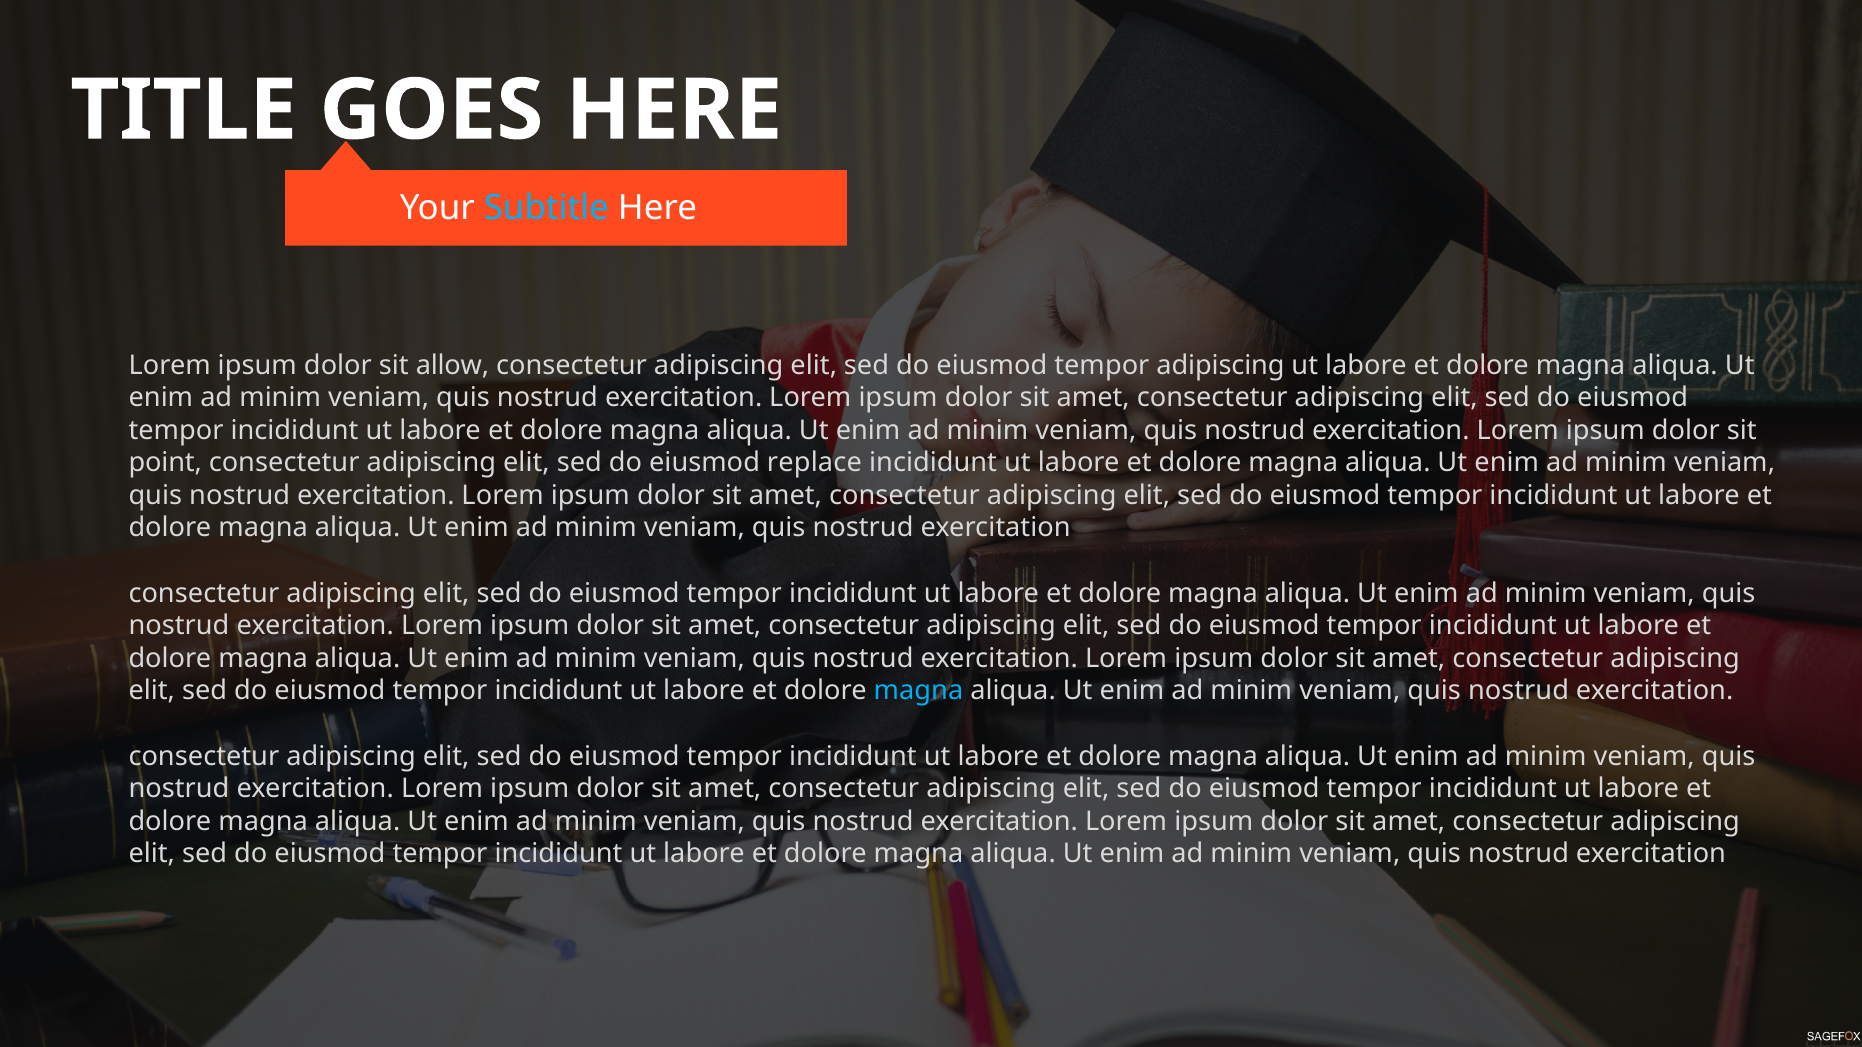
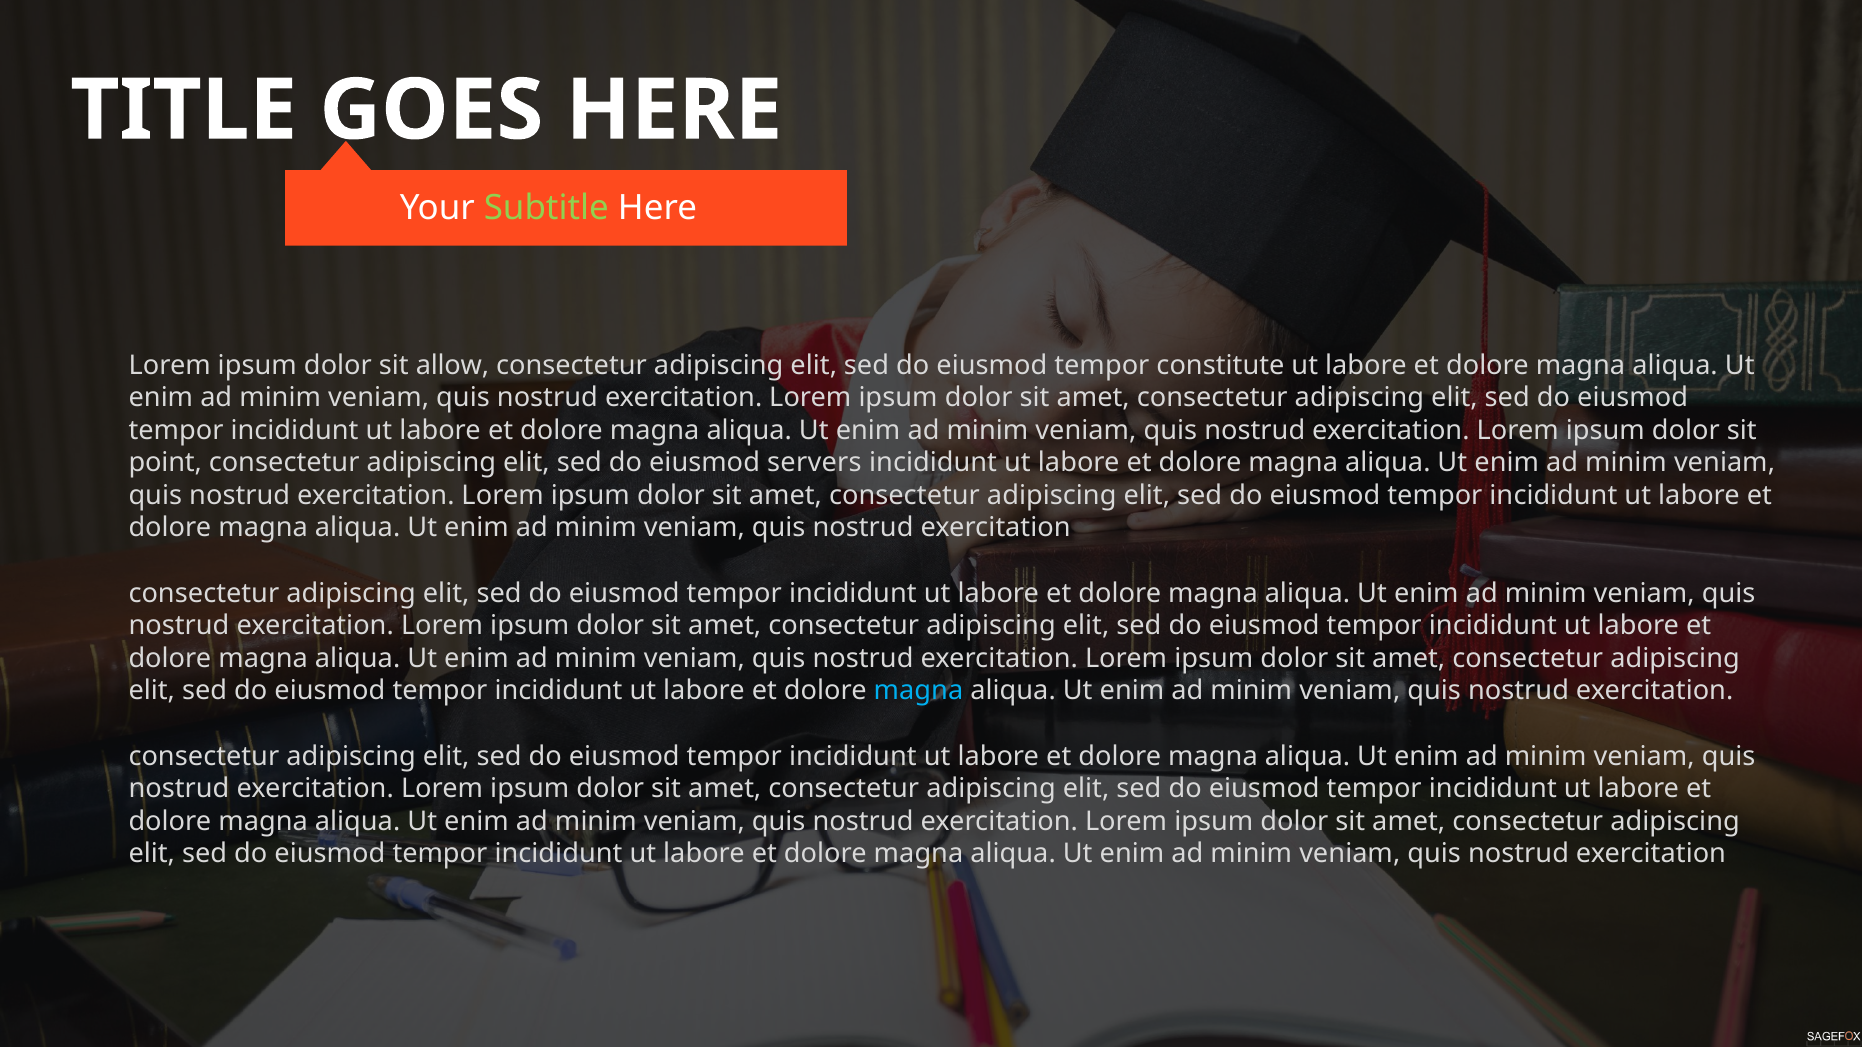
Subtitle colour: light blue -> light green (546, 208)
tempor adipiscing: adipiscing -> constitute (1220, 365)
replace: replace -> servers (814, 463)
